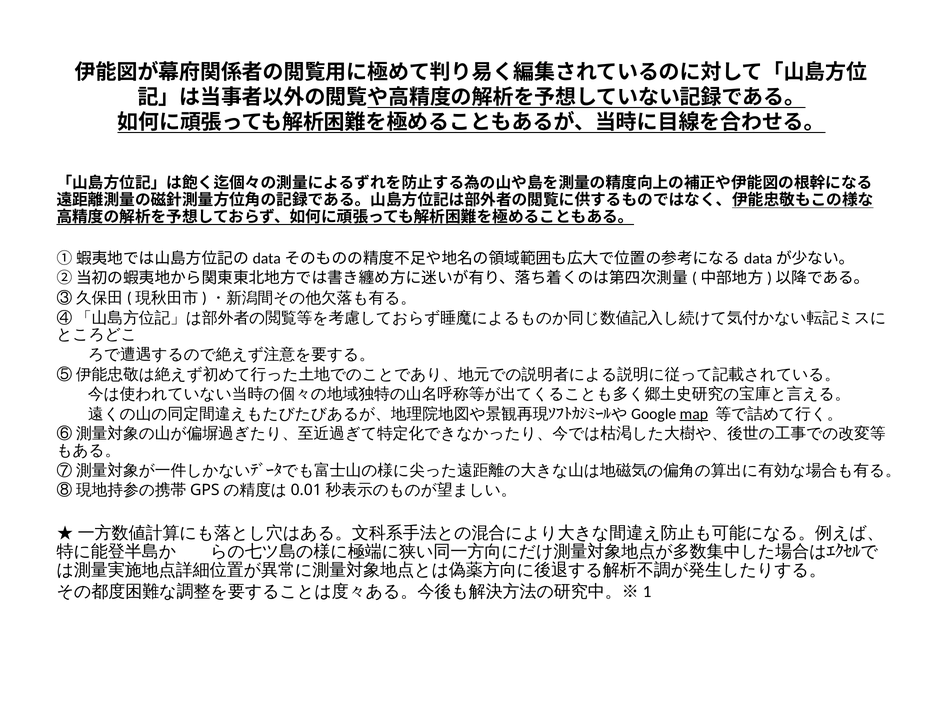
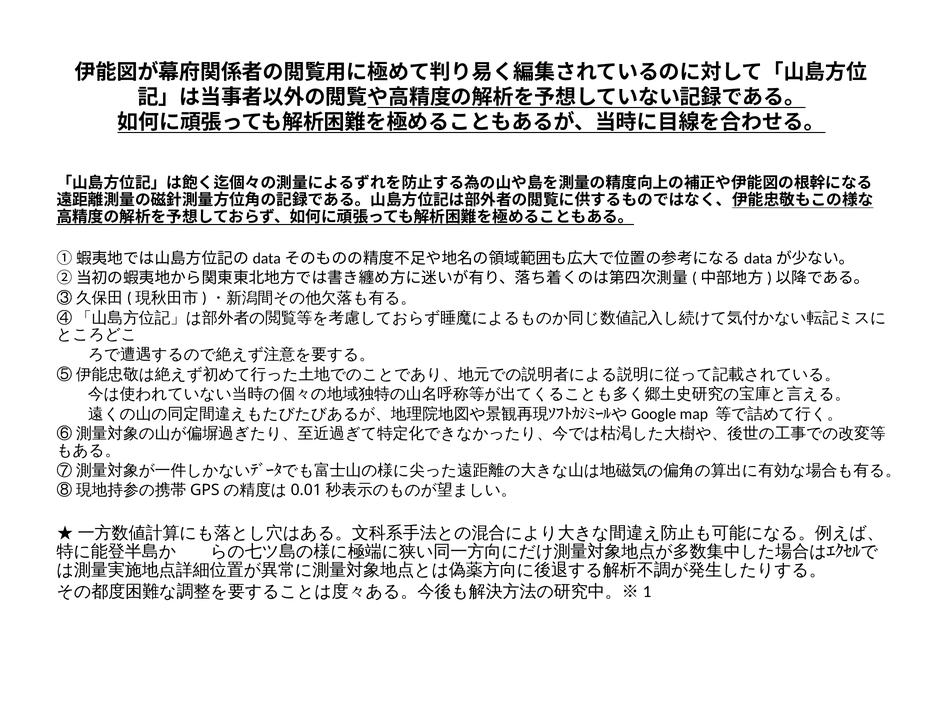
map underline: present -> none (694, 414)
